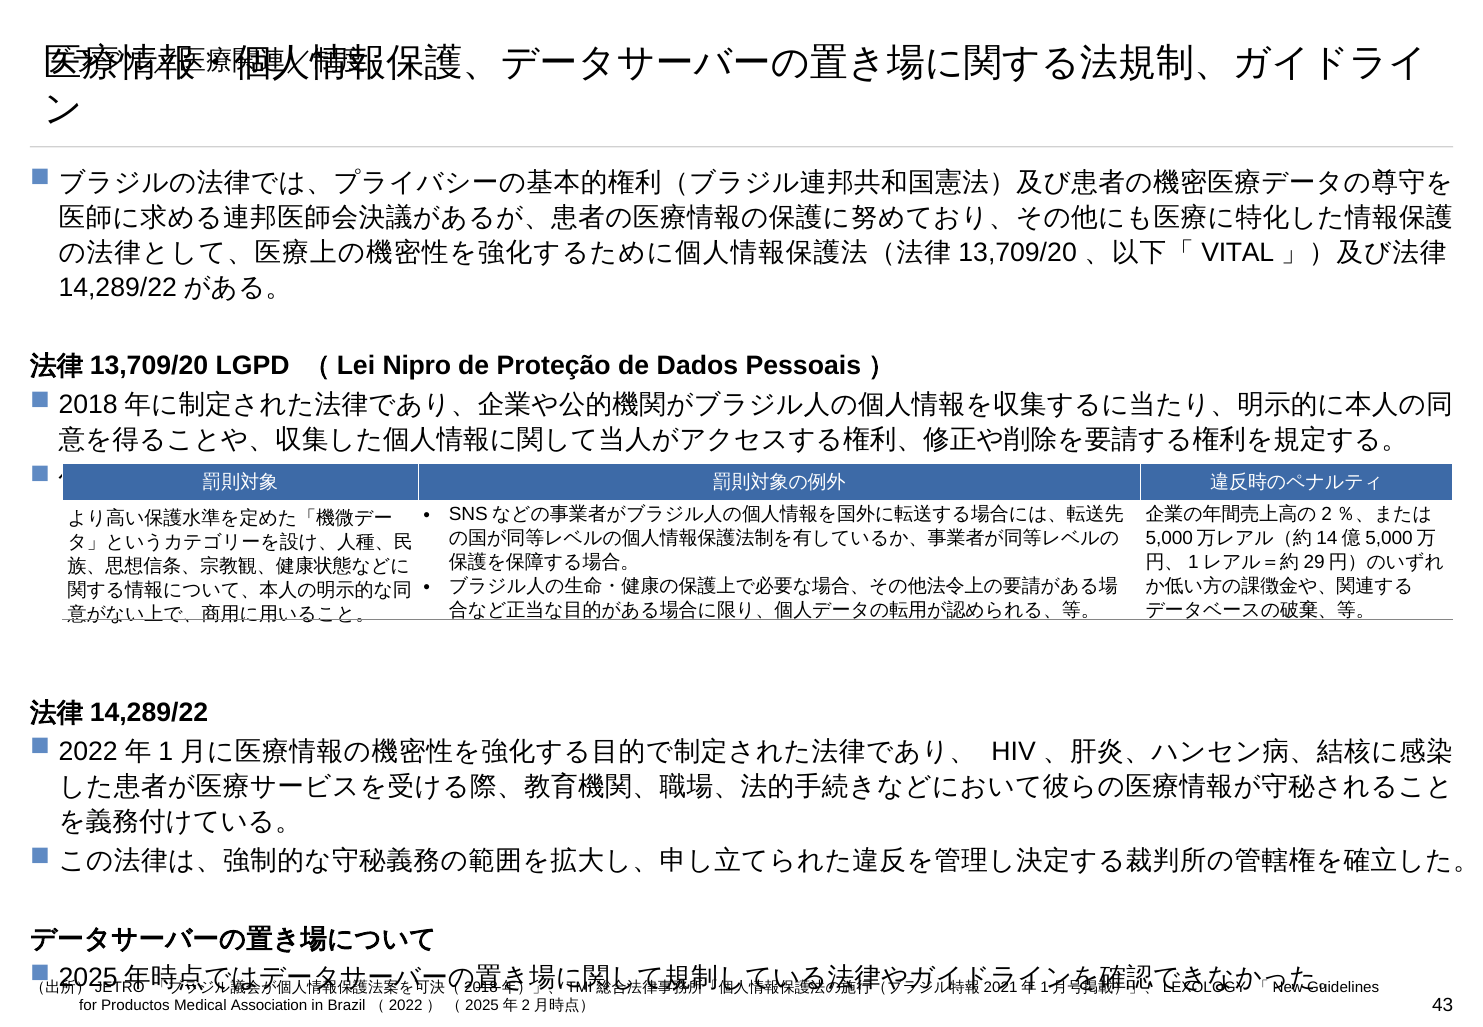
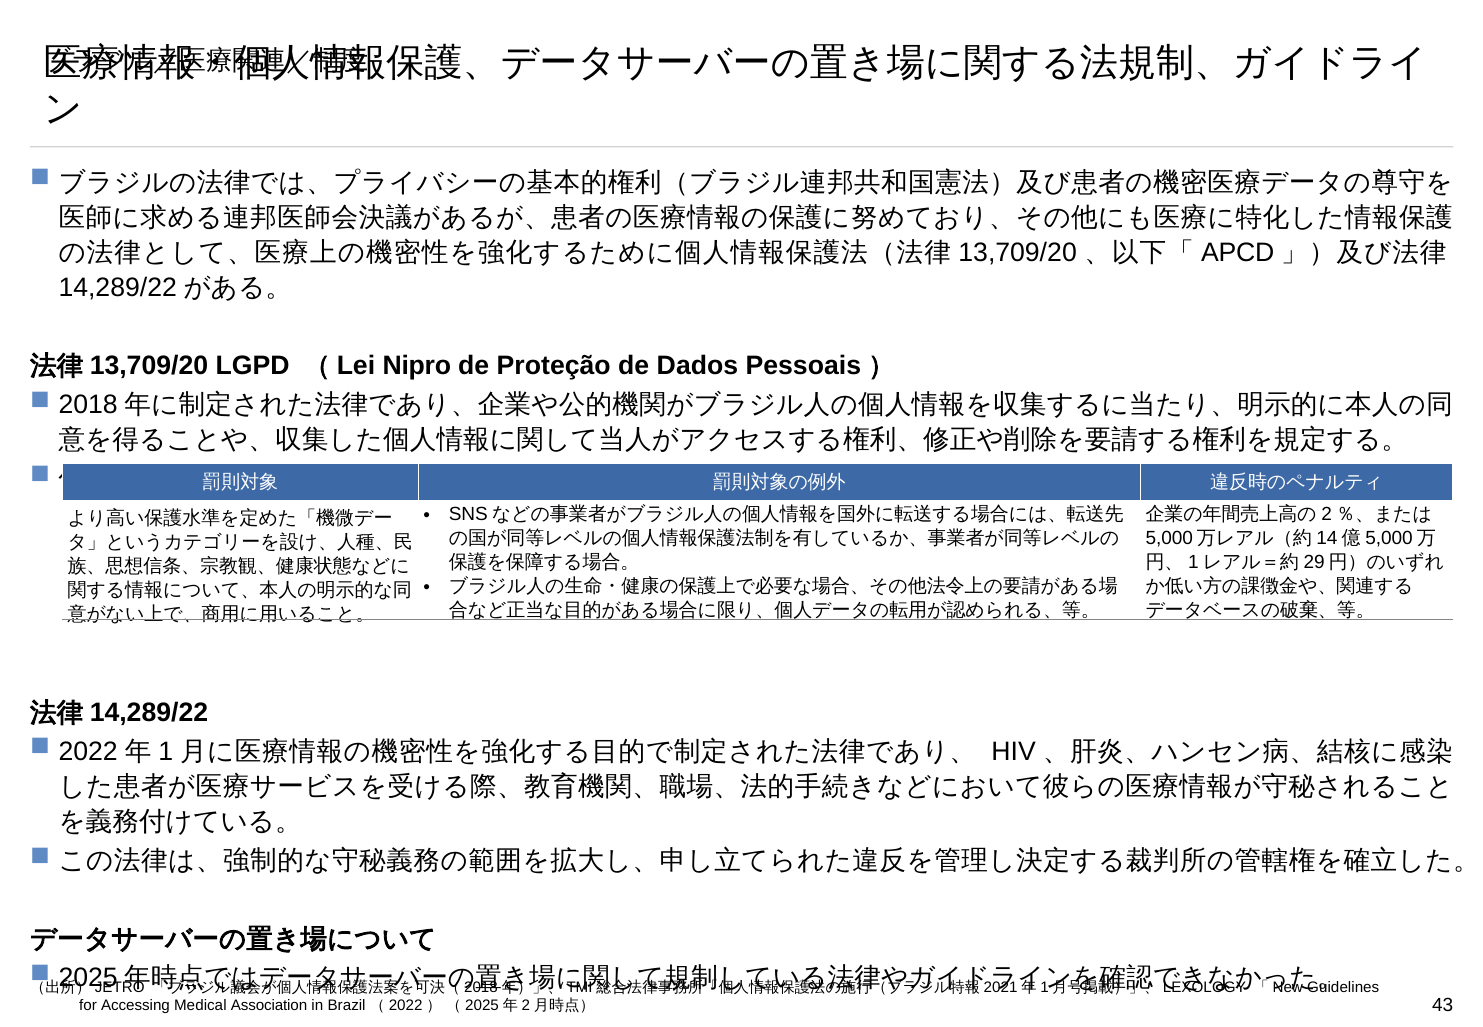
VITAL: VITAL -> APCD (1238, 252)
Productos: Productos -> Accessing (135, 1005)
